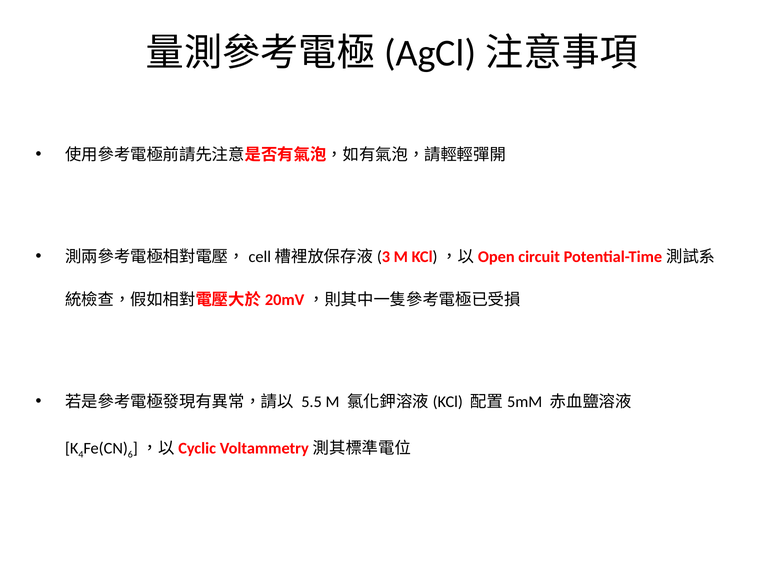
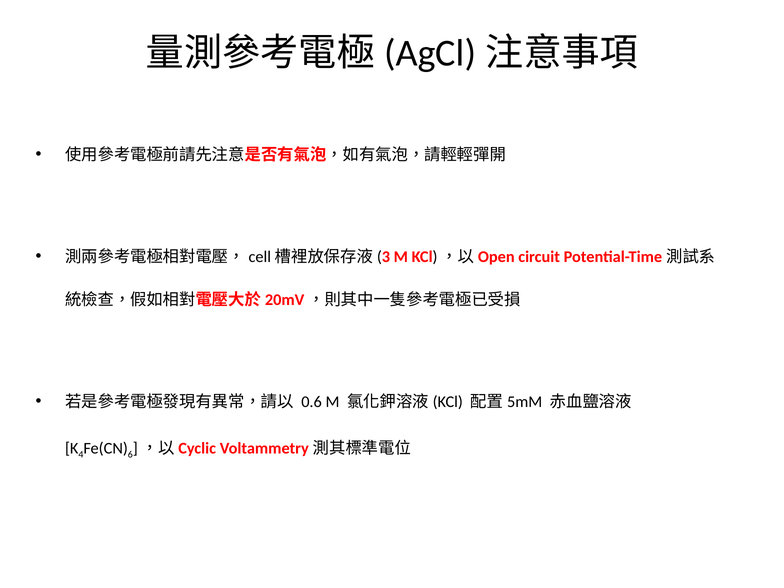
5.5: 5.5 -> 0.6 (312, 402)
